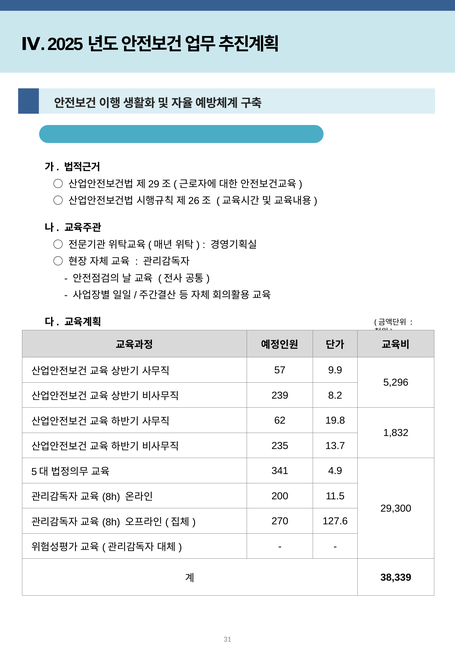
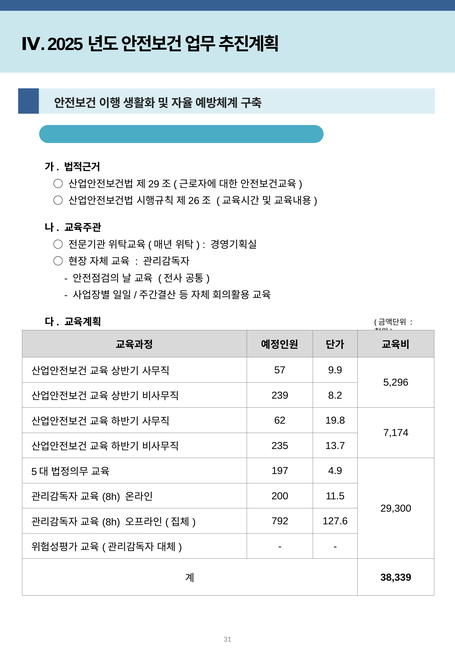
1,832: 1,832 -> 7,174 (396, 433)
341: 341 -> 197 (280, 471)
270: 270 -> 792 (280, 521)
